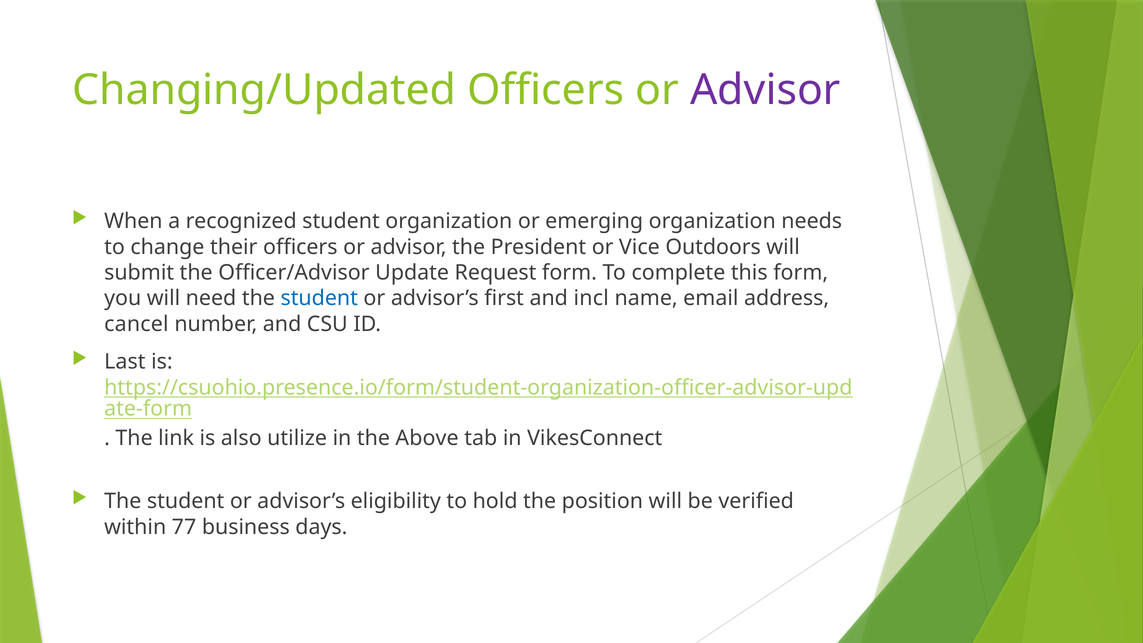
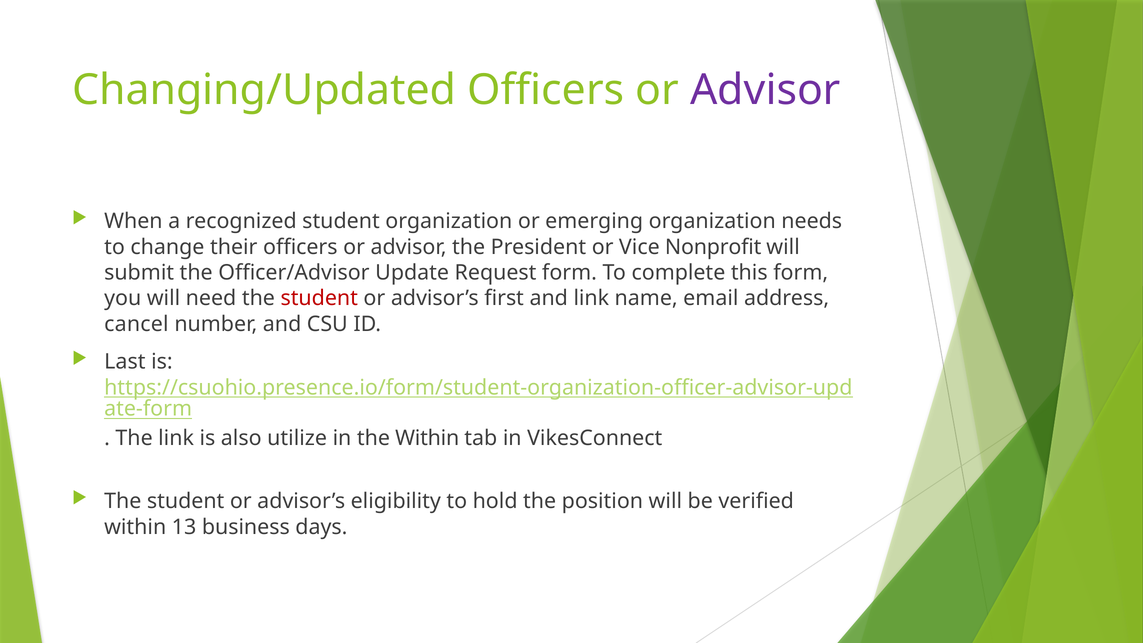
Outdoors: Outdoors -> Nonprofit (713, 247)
student colour: blue -> red (319, 298)
and incl: incl -> link (591, 298)
the Above: Above -> Within (427, 438)
77: 77 -> 13 (184, 527)
